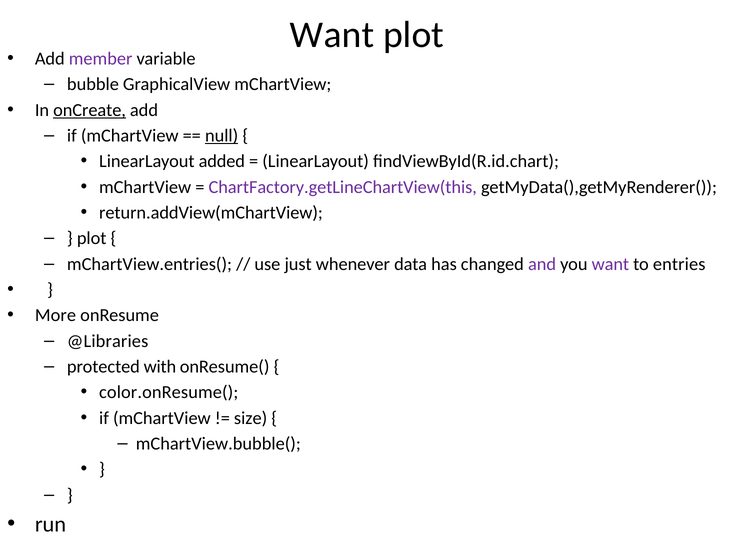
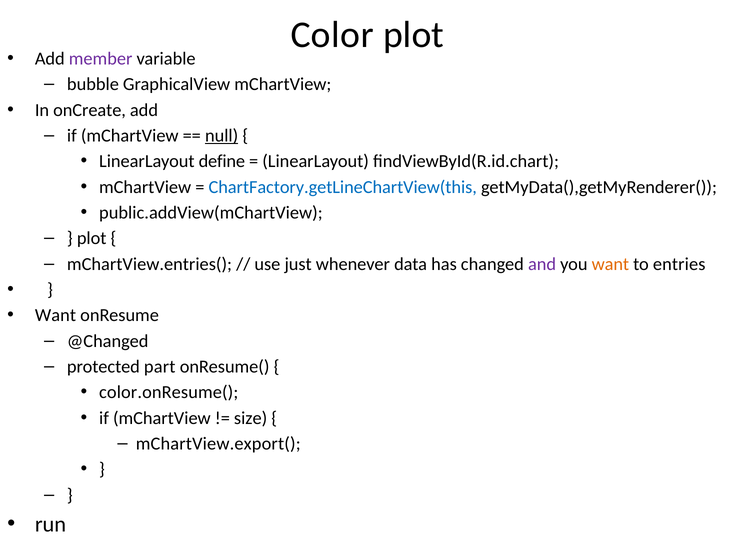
Want: Want -> Color (332, 35)
onCreate underline: present -> none (90, 110)
added: added -> define (222, 162)
ChartFactory.getLineChartView(this colour: purple -> blue (343, 187)
return.addView(mChartView: return.addView(mChartView -> public.addView(mChartView (211, 213)
want colour: purple -> orange (610, 264)
More: More -> Want (55, 316)
@Libraries: @Libraries -> @Changed (108, 341)
with: with -> part (160, 367)
mChartView.bubble(: mChartView.bubble( -> mChartView.export( (218, 444)
